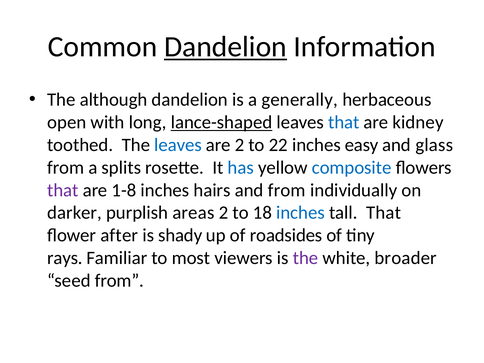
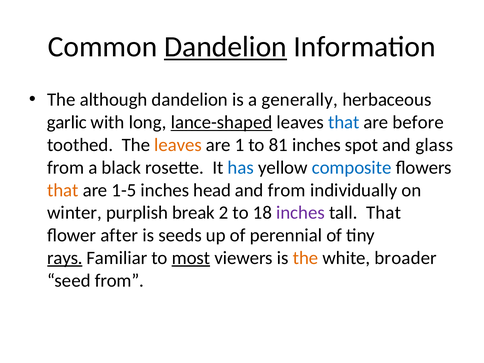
open: open -> garlic (67, 122)
kidney: kidney -> before (418, 122)
leaves colour: blue -> orange (178, 145)
are 2: 2 -> 1 (240, 145)
22: 22 -> 81 (278, 145)
easy: easy -> spot (361, 145)
splits: splits -> black (121, 168)
that colour: purple -> orange (63, 190)
1-8: 1-8 -> 1-5 (124, 190)
hairs: hairs -> head (212, 190)
darker: darker -> winter (75, 213)
areas: areas -> break (194, 213)
inches colour: blue -> purple (300, 213)
shady: shady -> seeds (180, 235)
roadsides: roadsides -> perennial (286, 235)
rays underline: none -> present (65, 258)
most underline: none -> present (191, 258)
the colour: purple -> orange (306, 258)
